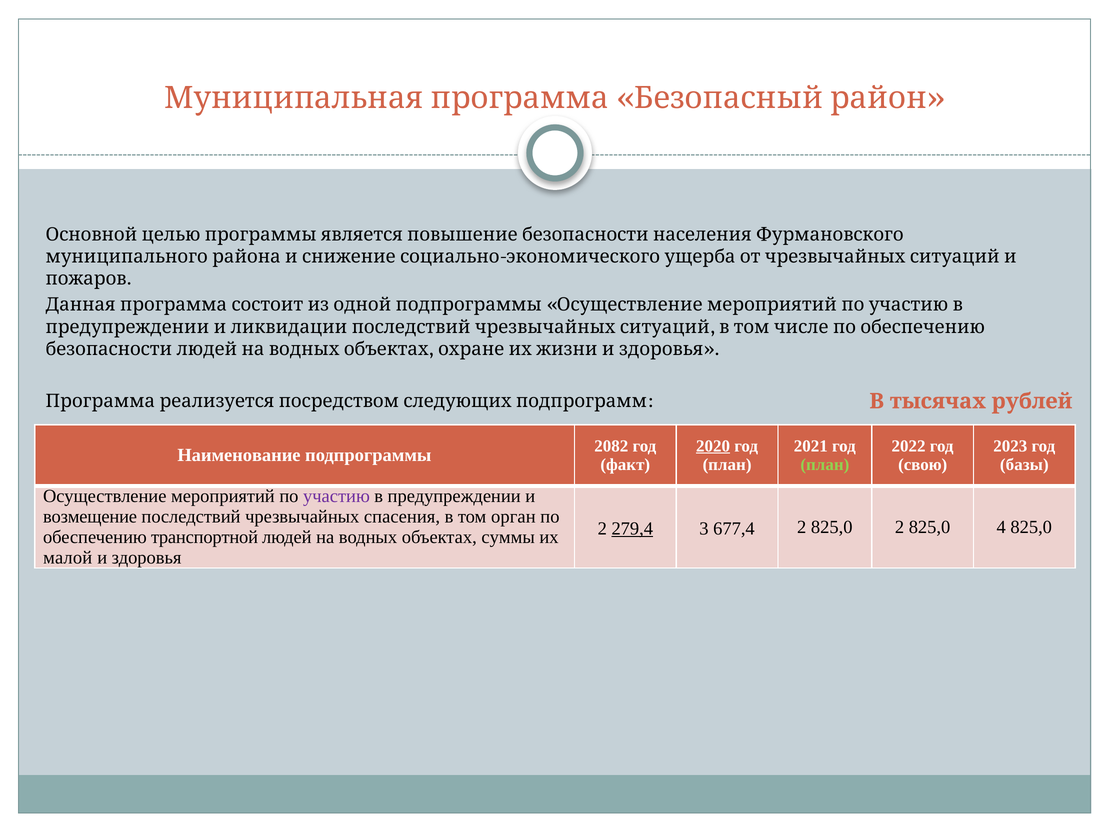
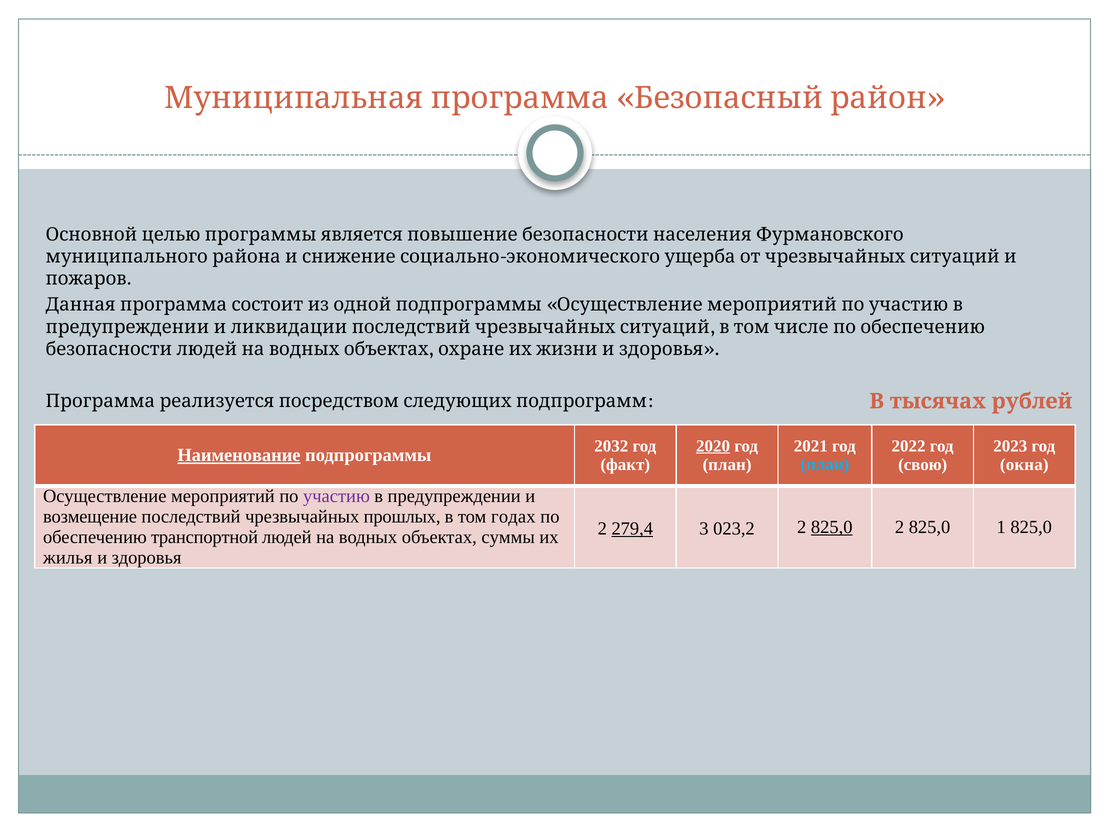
2082: 2082 -> 2032 (611, 446)
Наименование underline: none -> present (239, 456)
план colour: light green -> light blue (825, 465)
базы: базы -> окна (1024, 465)
спасения: спасения -> прошлых (402, 517)
орган: орган -> годах (513, 517)
677,4: 677,4 -> 023,2 (734, 529)
825,0 underline: none -> present (832, 527)
4: 4 -> 1 (1001, 527)
малой: малой -> жилья (68, 558)
